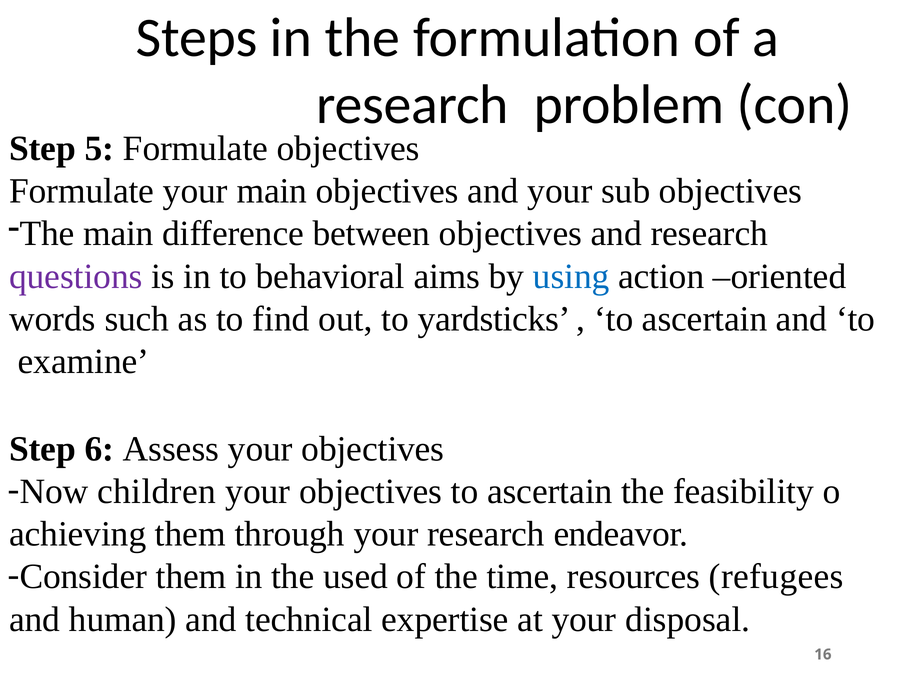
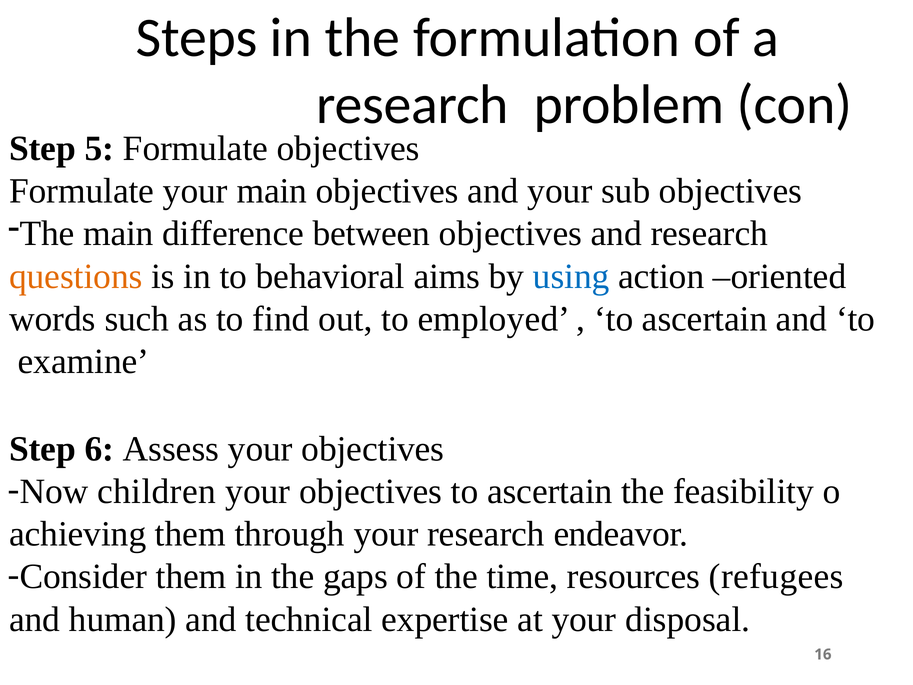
questions colour: purple -> orange (76, 276)
yardsticks: yardsticks -> employed (494, 319)
used: used -> gaps (356, 577)
